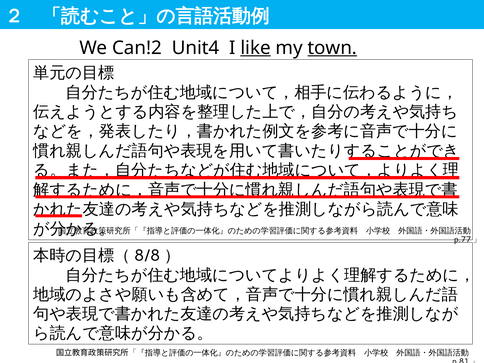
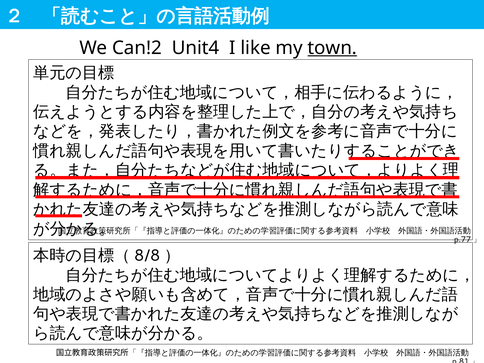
like underline: present -> none (256, 48)
